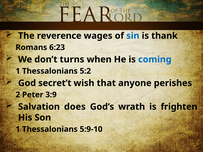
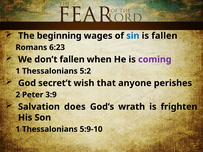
reverence: reverence -> beginning (59, 36)
is thank: thank -> fallen (164, 36)
don’t turns: turns -> fallen (72, 60)
coming colour: blue -> purple (155, 60)
